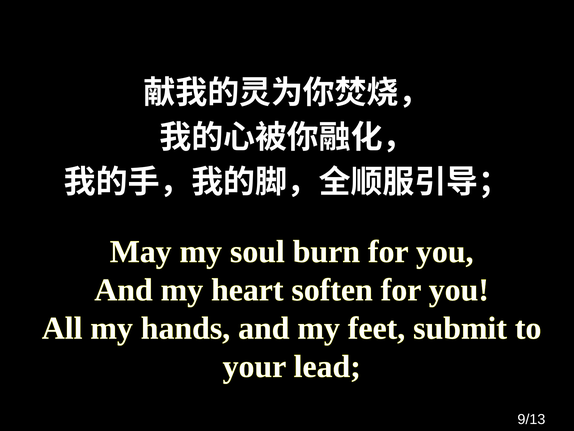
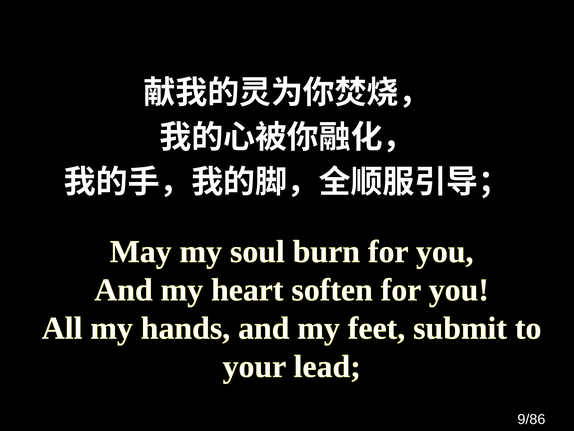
9/13: 9/13 -> 9/86 (531, 419)
